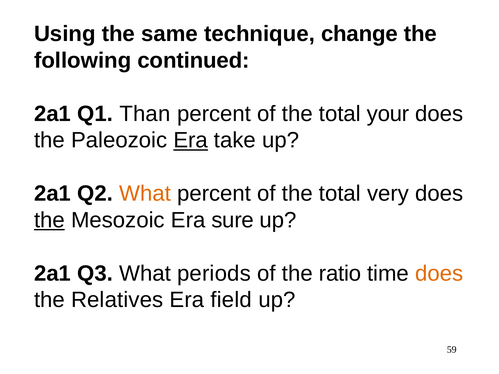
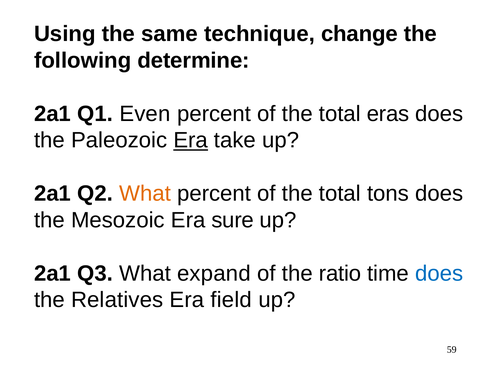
continued: continued -> determine (194, 61)
Than: Than -> Even (145, 114)
your: your -> eras (388, 114)
very: very -> tons (388, 194)
the underline: present -> none (49, 220)
periods: periods -> expand (214, 274)
does colour: orange -> blue (439, 274)
